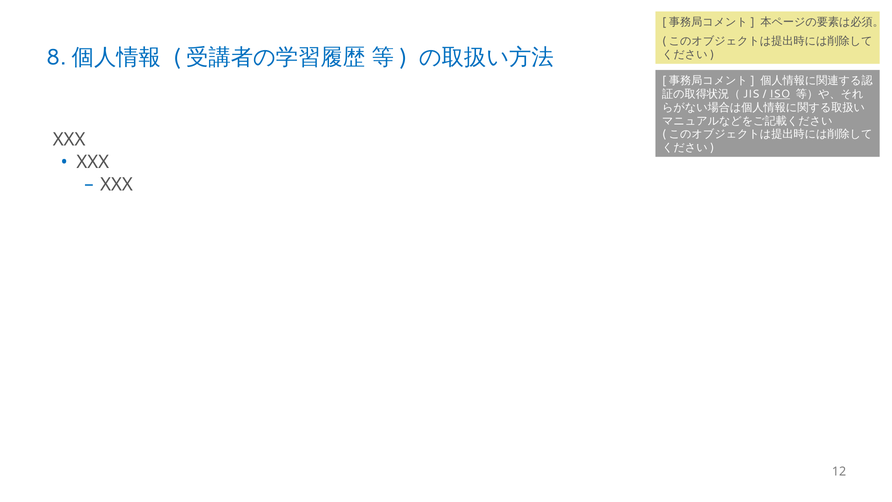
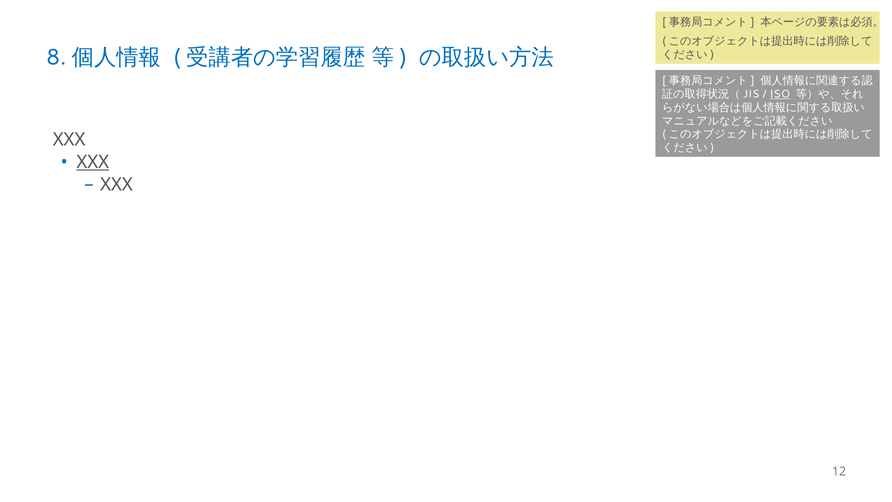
XXX underline: none -> present (93, 162)
